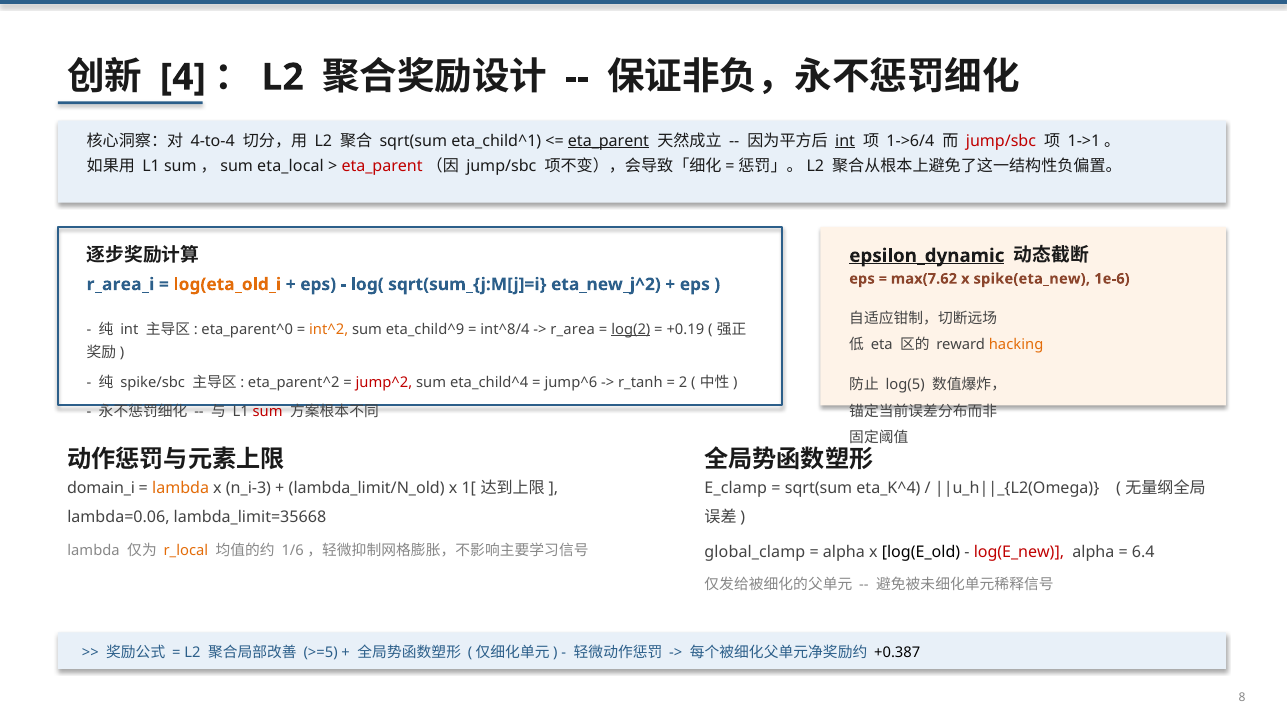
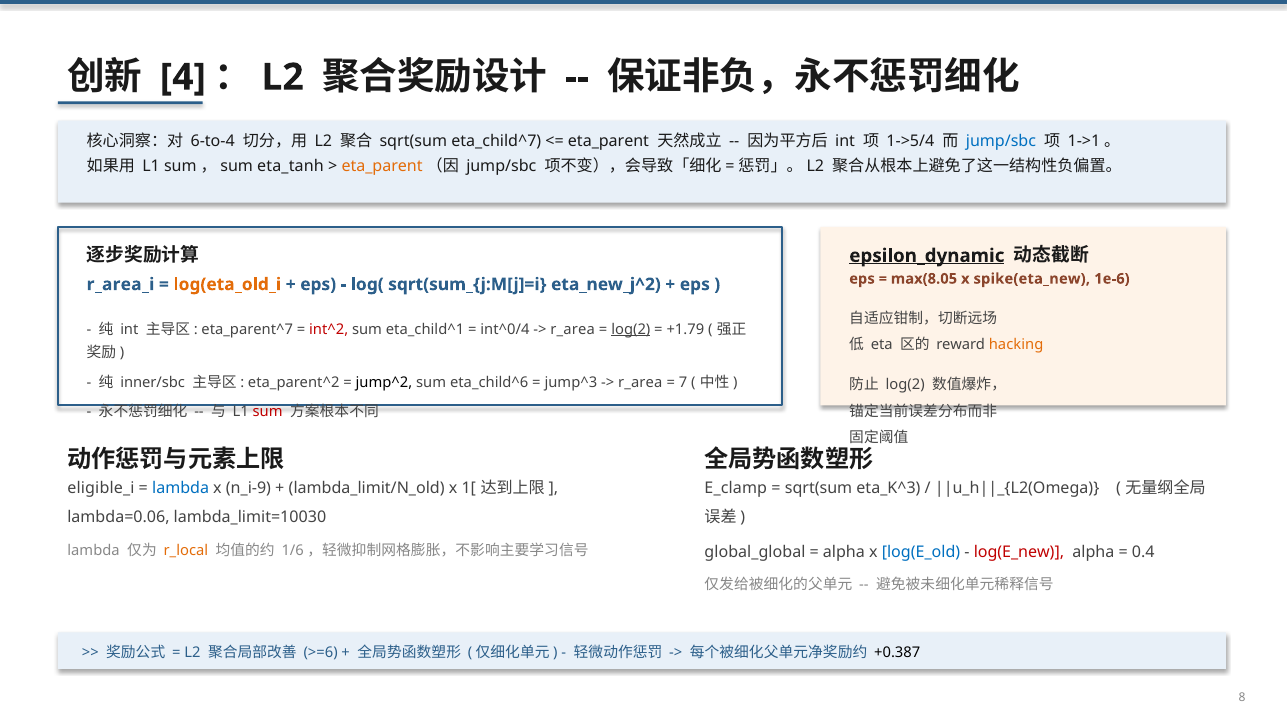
4-to-4: 4-to-4 -> 6-to-4 (213, 141)
eta_child^1: eta_child^1 -> eta_child^7 (496, 141)
eta_parent underline: present -> none (608, 141)
int underline: present -> none (845, 141)
1->6/4: 1->6/4 -> 1->5/4 (910, 141)
jump/sbc colour: red -> blue (1001, 141)
eta_local: eta_local -> eta_tanh (291, 166)
eta_parent colour: red -> orange (382, 166)
max(7.62: max(7.62 -> max(8.05 (924, 279)
eta_parent^0: eta_parent^0 -> eta_parent^7 (247, 329)
int^2 colour: orange -> red (329, 329)
eta_child^9: eta_child^9 -> eta_child^1 (425, 329)
int^8/4: int^8/4 -> int^0/4 (505, 329)
+0.19: +0.19 -> +1.79 (685, 329)
spike/sbc: spike/sbc -> inner/sbc (153, 382)
jump^2 colour: red -> black (384, 382)
eta_child^4: eta_child^4 -> eta_child^6 (489, 382)
jump^6: jump^6 -> jump^3 (571, 382)
r_tanh: r_tanh -> r_area (640, 382)
2: 2 -> 7 (683, 382)
log(5: log(5 -> log(2 (905, 385)
domain_i: domain_i -> eligible_i (101, 489)
lambda colour: orange -> blue (181, 489)
n_i-3: n_i-3 -> n_i-9 (248, 489)
eta_K^4: eta_K^4 -> eta_K^3 (888, 489)
lambda_limit=35668: lambda_limit=35668 -> lambda_limit=10030 (250, 517)
global_clamp: global_clamp -> global_global (755, 552)
log(E_old colour: black -> blue (921, 552)
6.4: 6.4 -> 0.4 (1143, 552)
>=5: >=5 -> >=6 (321, 652)
